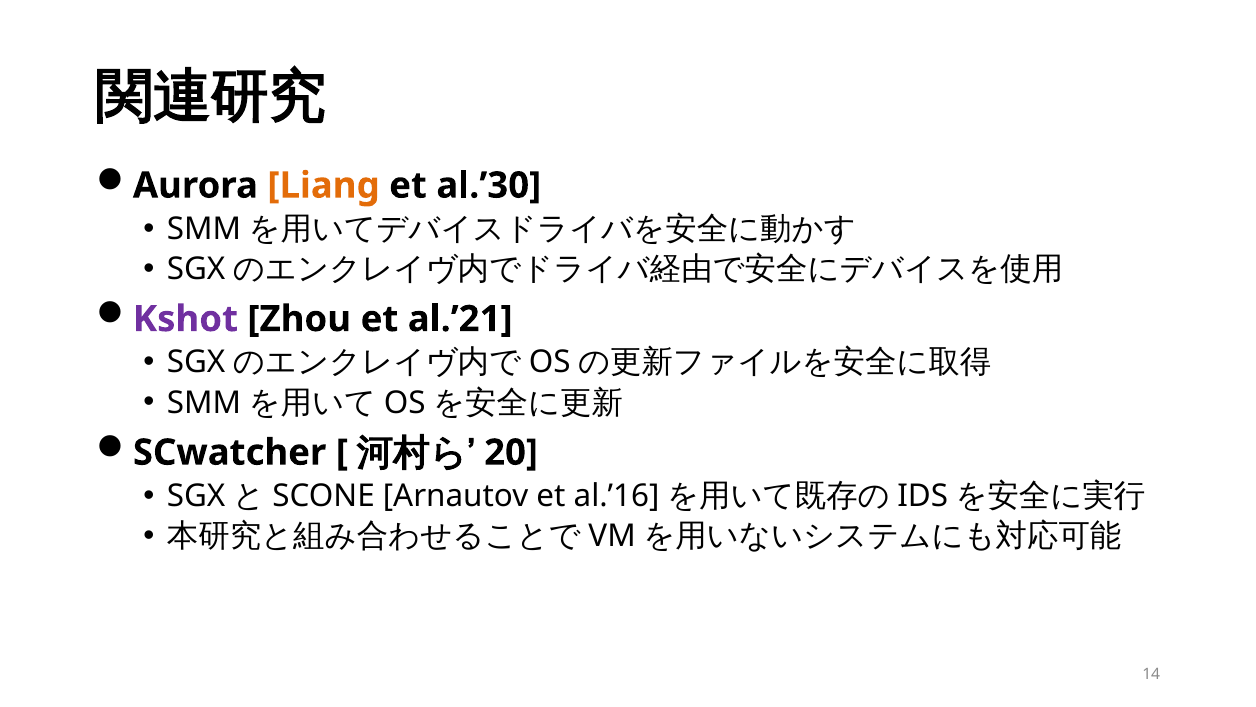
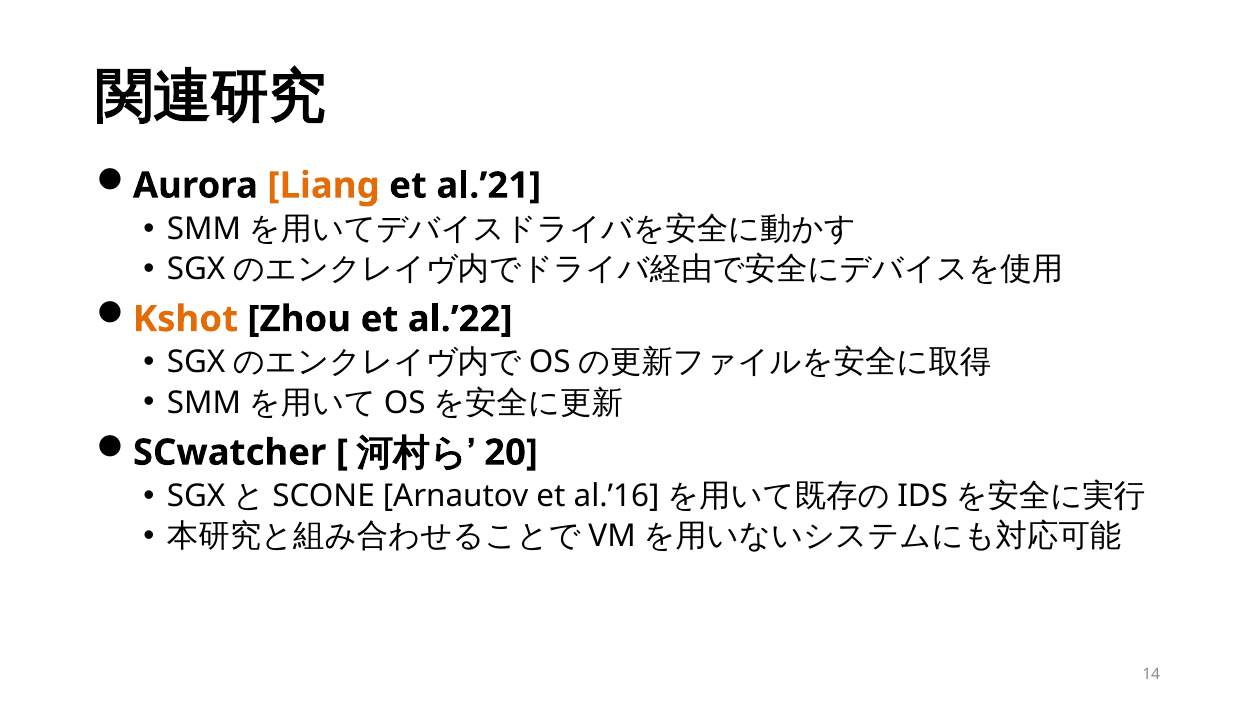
al.’30: al.’30 -> al.’21 (489, 185)
Kshot colour: purple -> orange (185, 319)
al.’21: al.’21 -> al.’22 (460, 319)
